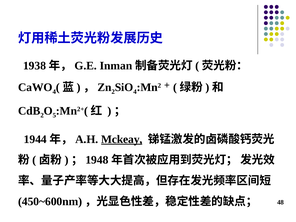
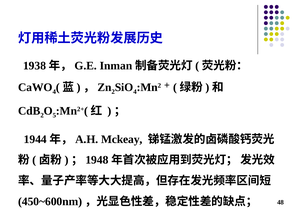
Mckeay underline: present -> none (122, 139)
